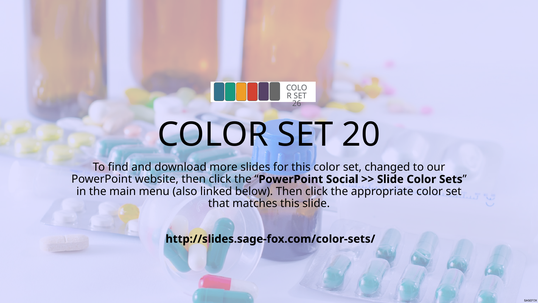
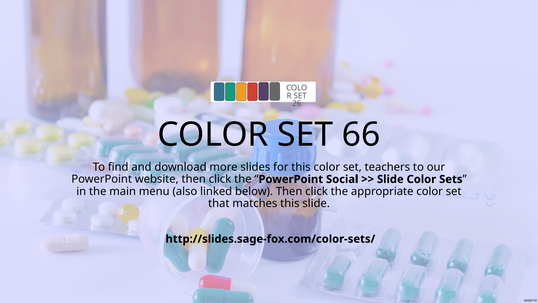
20: 20 -> 66 (361, 134)
changed: changed -> teachers (387, 167)
